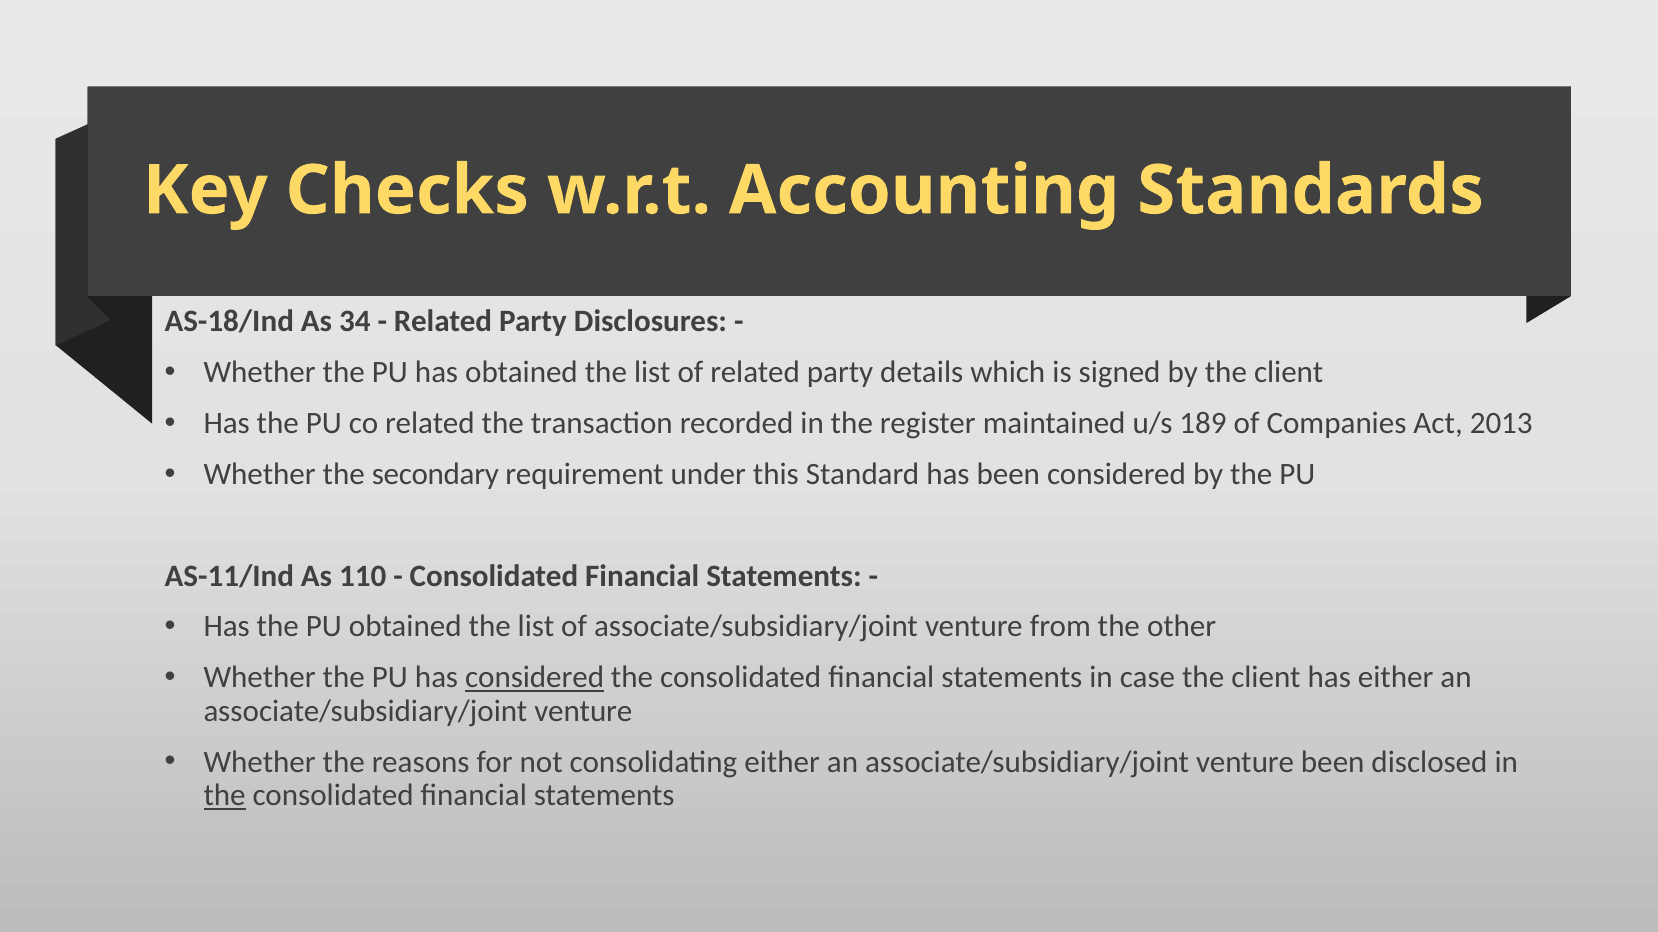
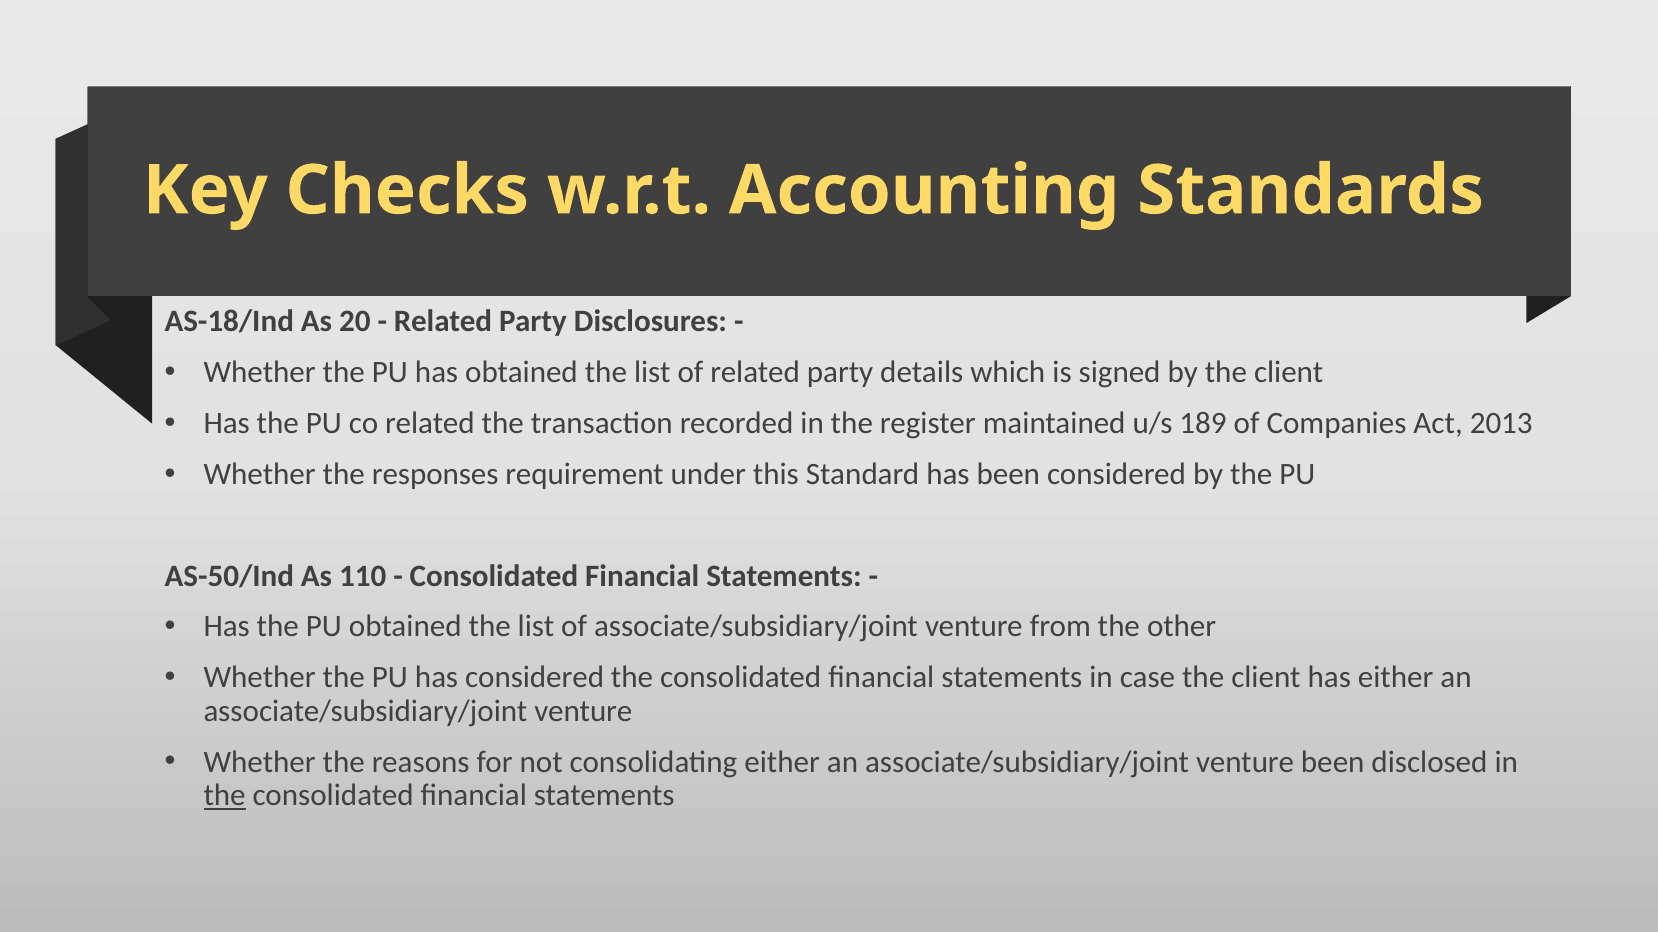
34: 34 -> 20 (355, 322)
secondary: secondary -> responses (435, 474)
AS-11/Ind: AS-11/Ind -> AS-50/Ind (229, 576)
considered underline: present -> none (535, 678)
